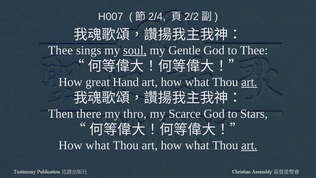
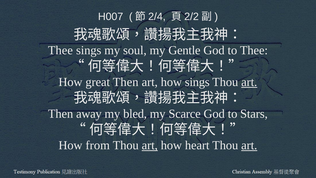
soul underline: present -> none (135, 50)
great Hand: Hand -> Then (126, 82)
what: what -> sings (197, 82)
there: there -> away (89, 114)
thro: thro -> bled (135, 114)
what: what -> from (98, 145)
art underline: none -> present (150, 145)
what: what -> heart (197, 145)
